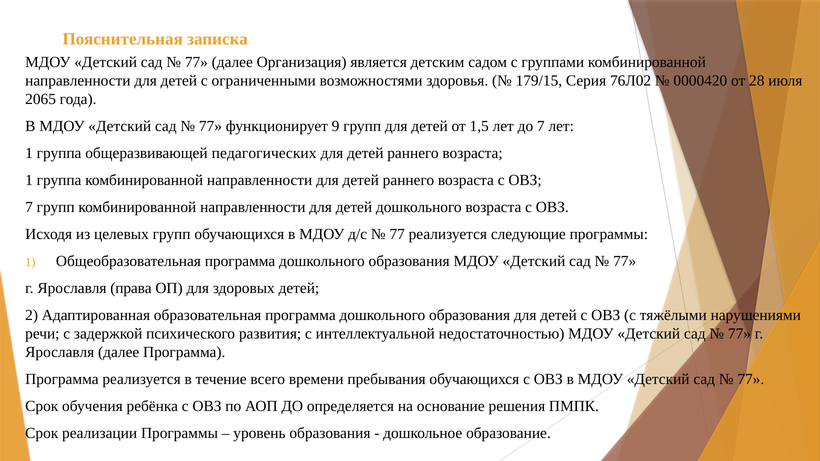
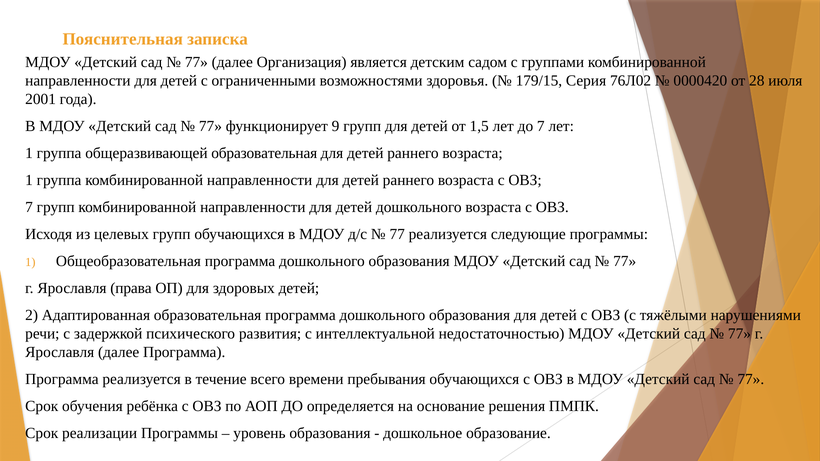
2065: 2065 -> 2001 (41, 99)
общеразвивающей педагогических: педагогических -> образовательная (264, 153)
